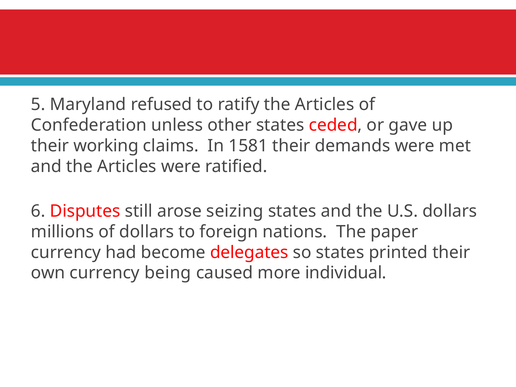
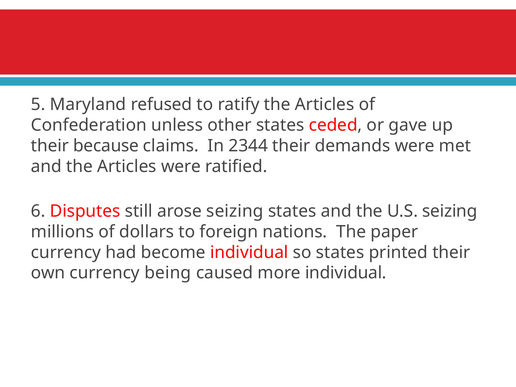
working: working -> because (106, 146)
1581: 1581 -> 2344 (248, 146)
U.S dollars: dollars -> seizing (450, 211)
become delegates: delegates -> individual (249, 252)
